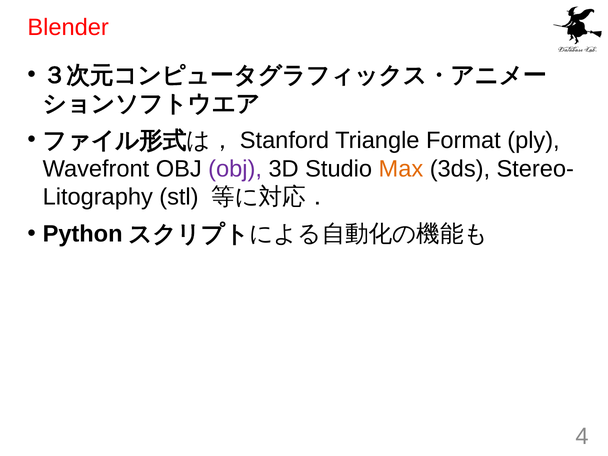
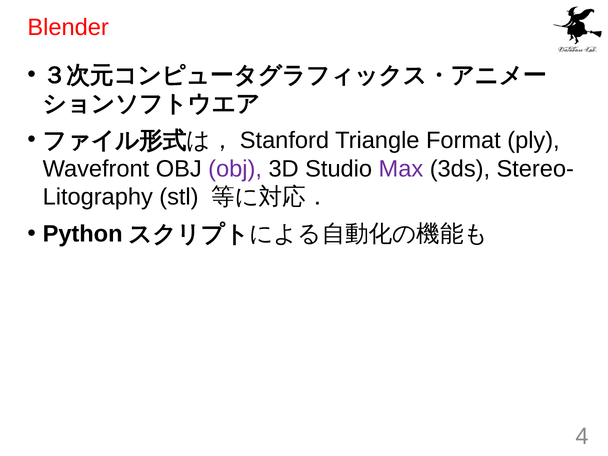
Max colour: orange -> purple (401, 169)
